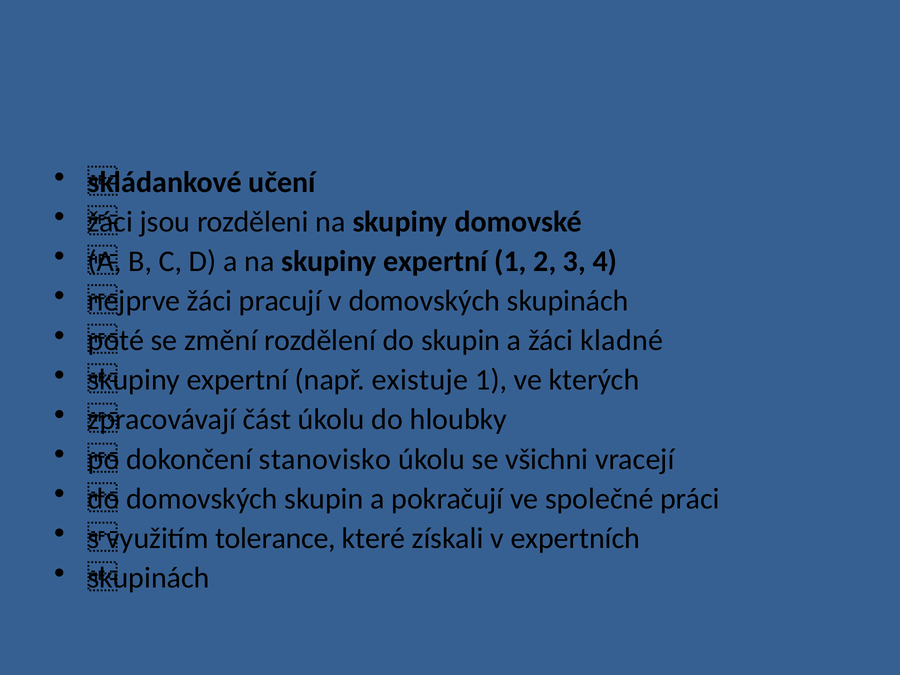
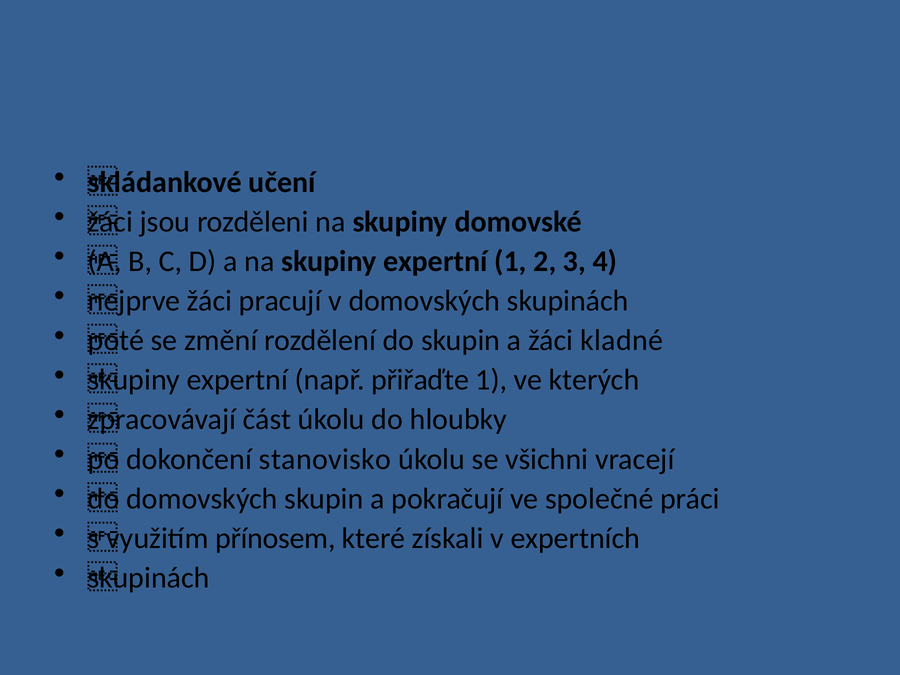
existuje: existuje -> přiřaďte (420, 380)
tolerance: tolerance -> přínosem (275, 538)
